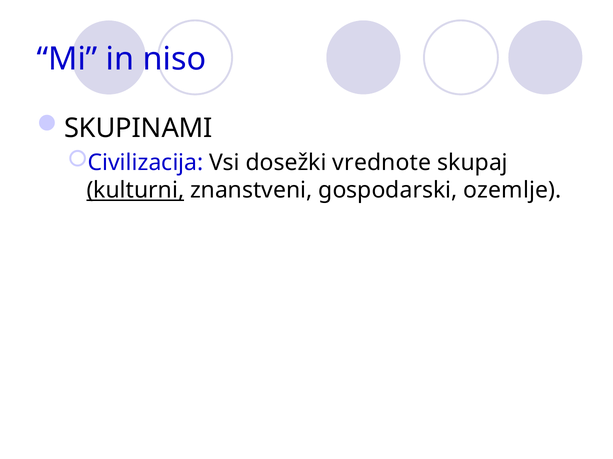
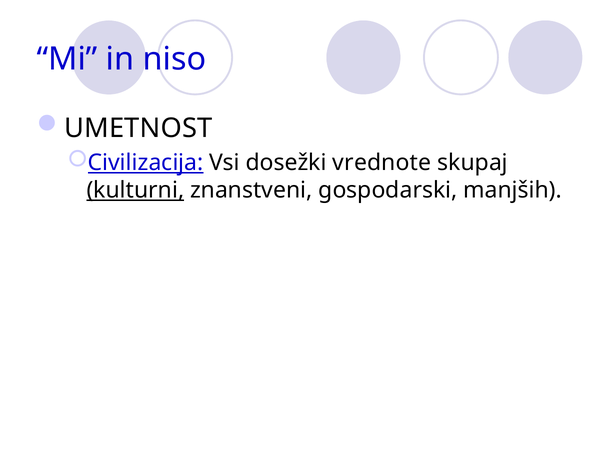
SKUPINAMI: SKUPINAMI -> UMETNOST (138, 129)
Civilizacija underline: none -> present (146, 163)
ozemlje: ozemlje -> manjših (513, 191)
